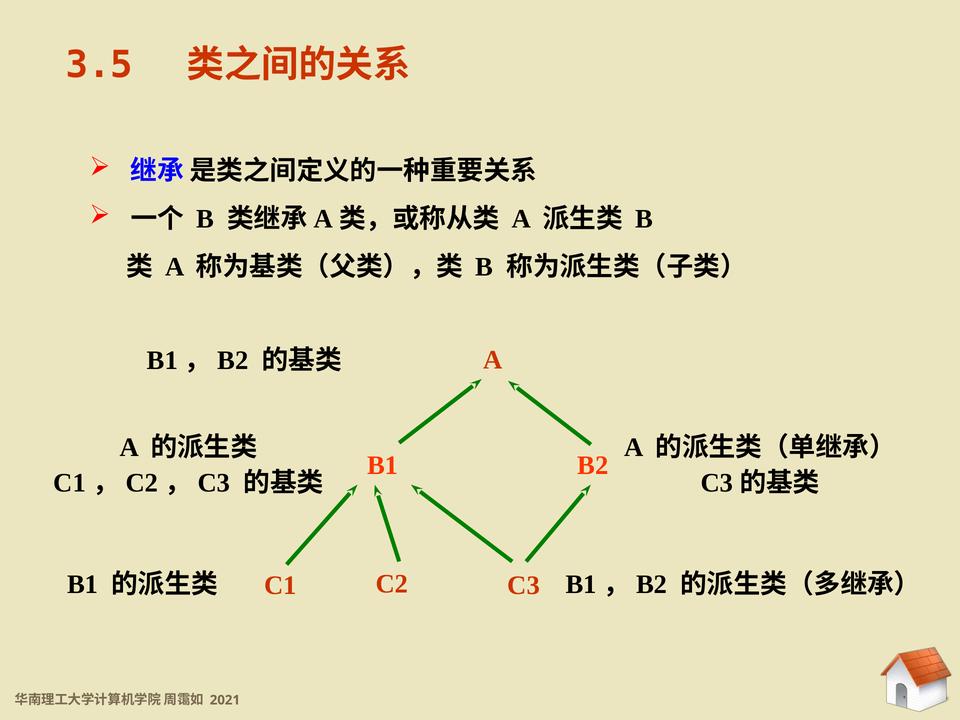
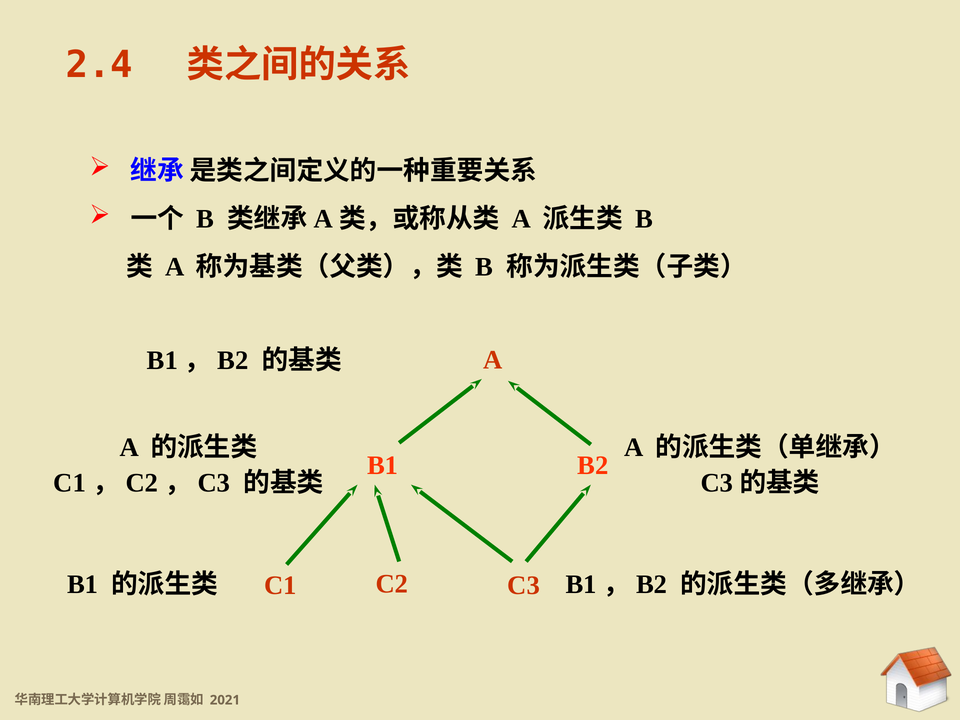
3.5: 3.5 -> 2.4 (99, 65)
